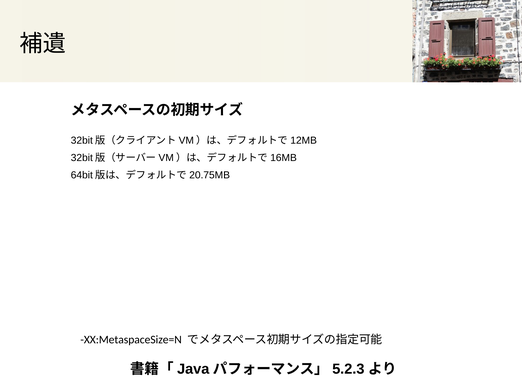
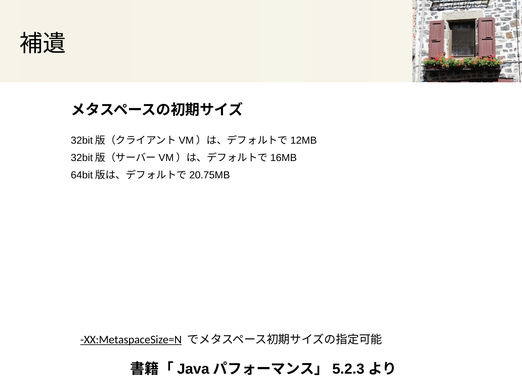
XX:MetaspaceSize=N underline: none -> present (131, 339)
